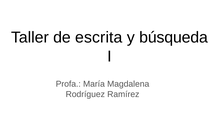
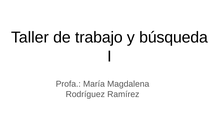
escrita: escrita -> trabajo (99, 37)
